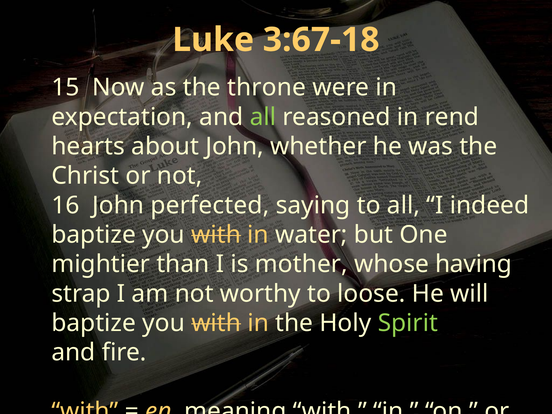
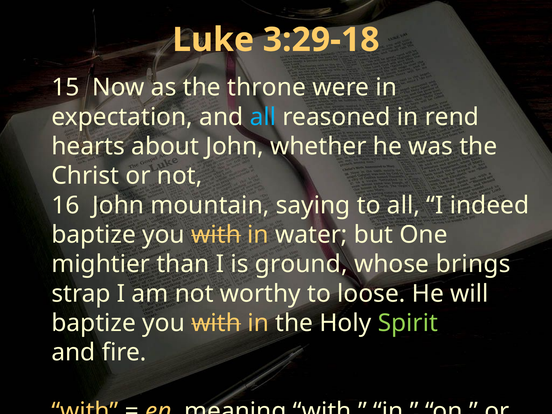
3:67-18: 3:67-18 -> 3:29-18 (321, 40)
all colour: light green -> light blue (263, 117)
perfected: perfected -> mountain (210, 205)
mother: mother -> ground (301, 264)
having: having -> brings (473, 264)
